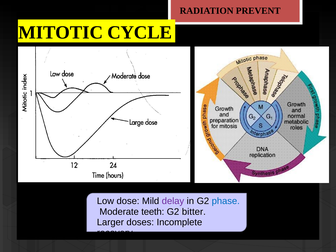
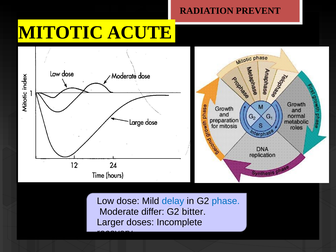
CYCLE: CYCLE -> ACUTE (140, 33)
delay colour: purple -> blue (173, 201)
teeth: teeth -> differ (153, 212)
